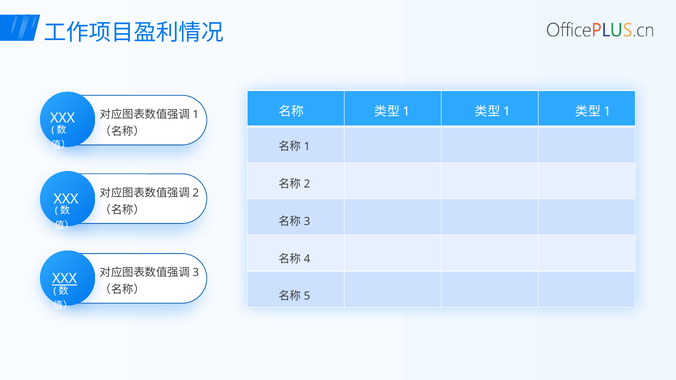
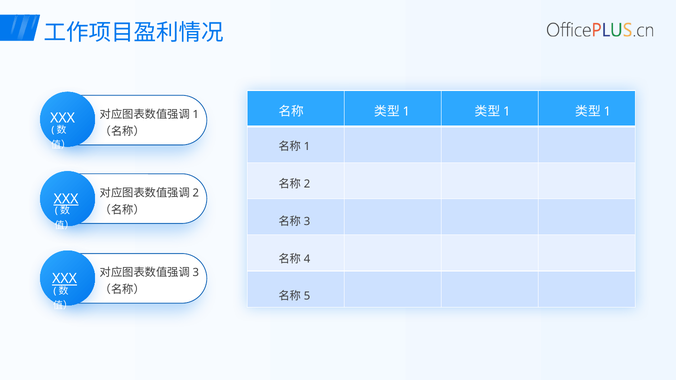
XXX underline: none -> present (66, 199)
